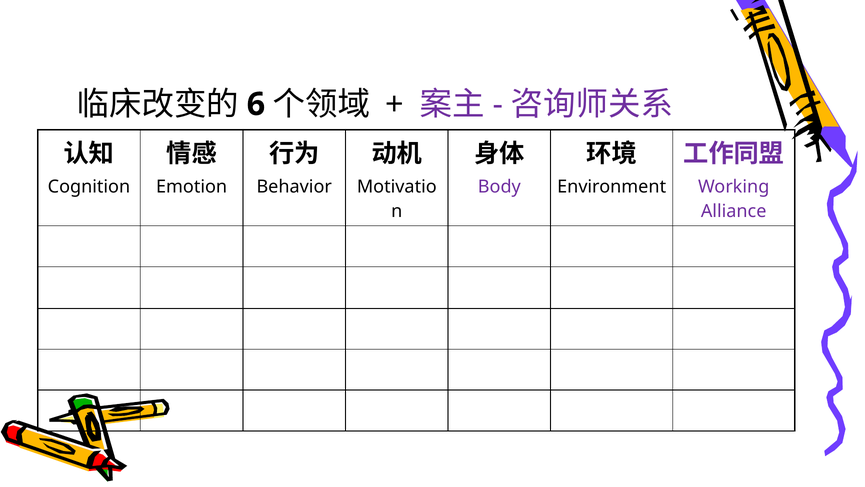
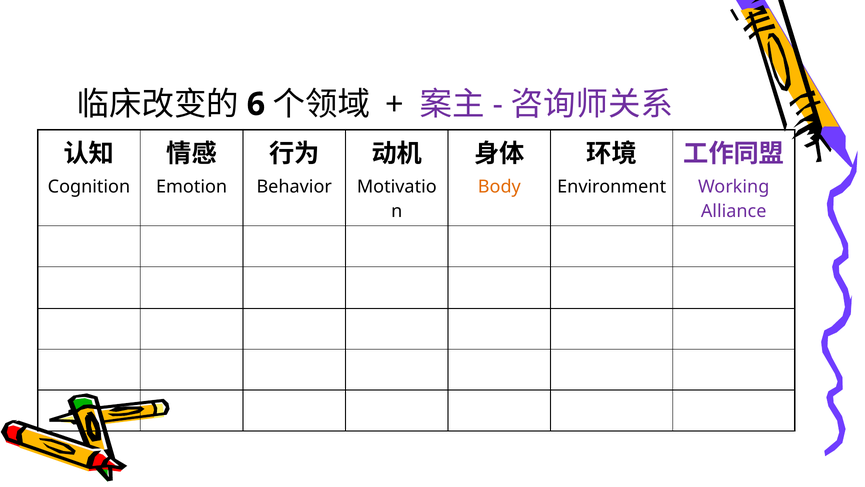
Body colour: purple -> orange (499, 187)
